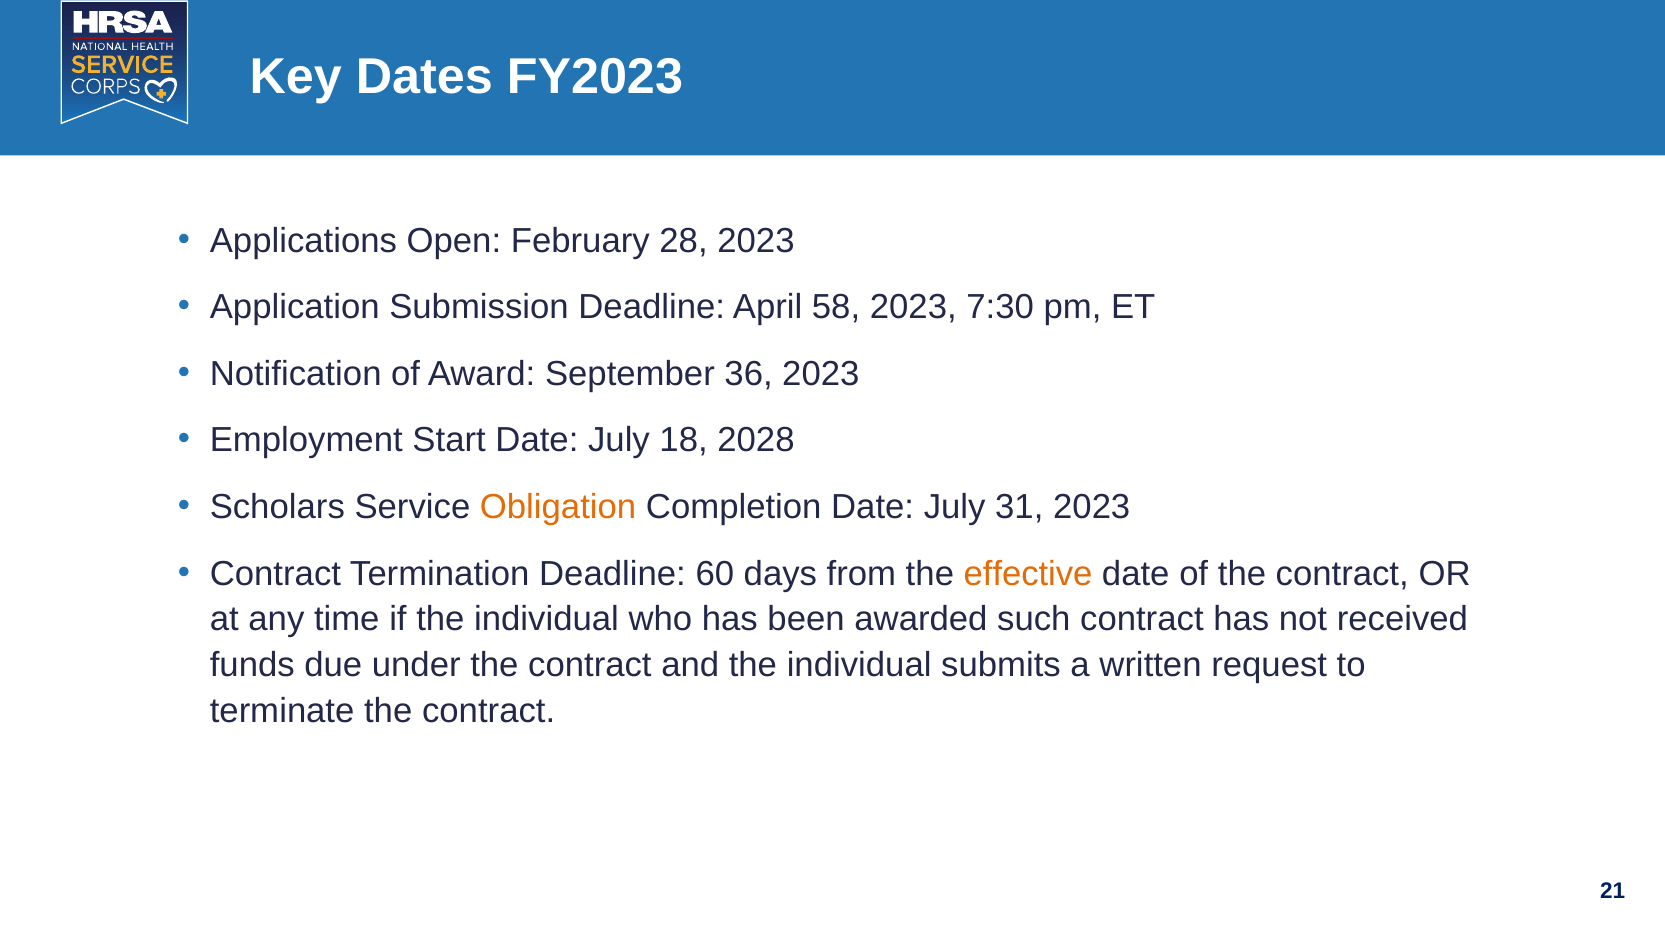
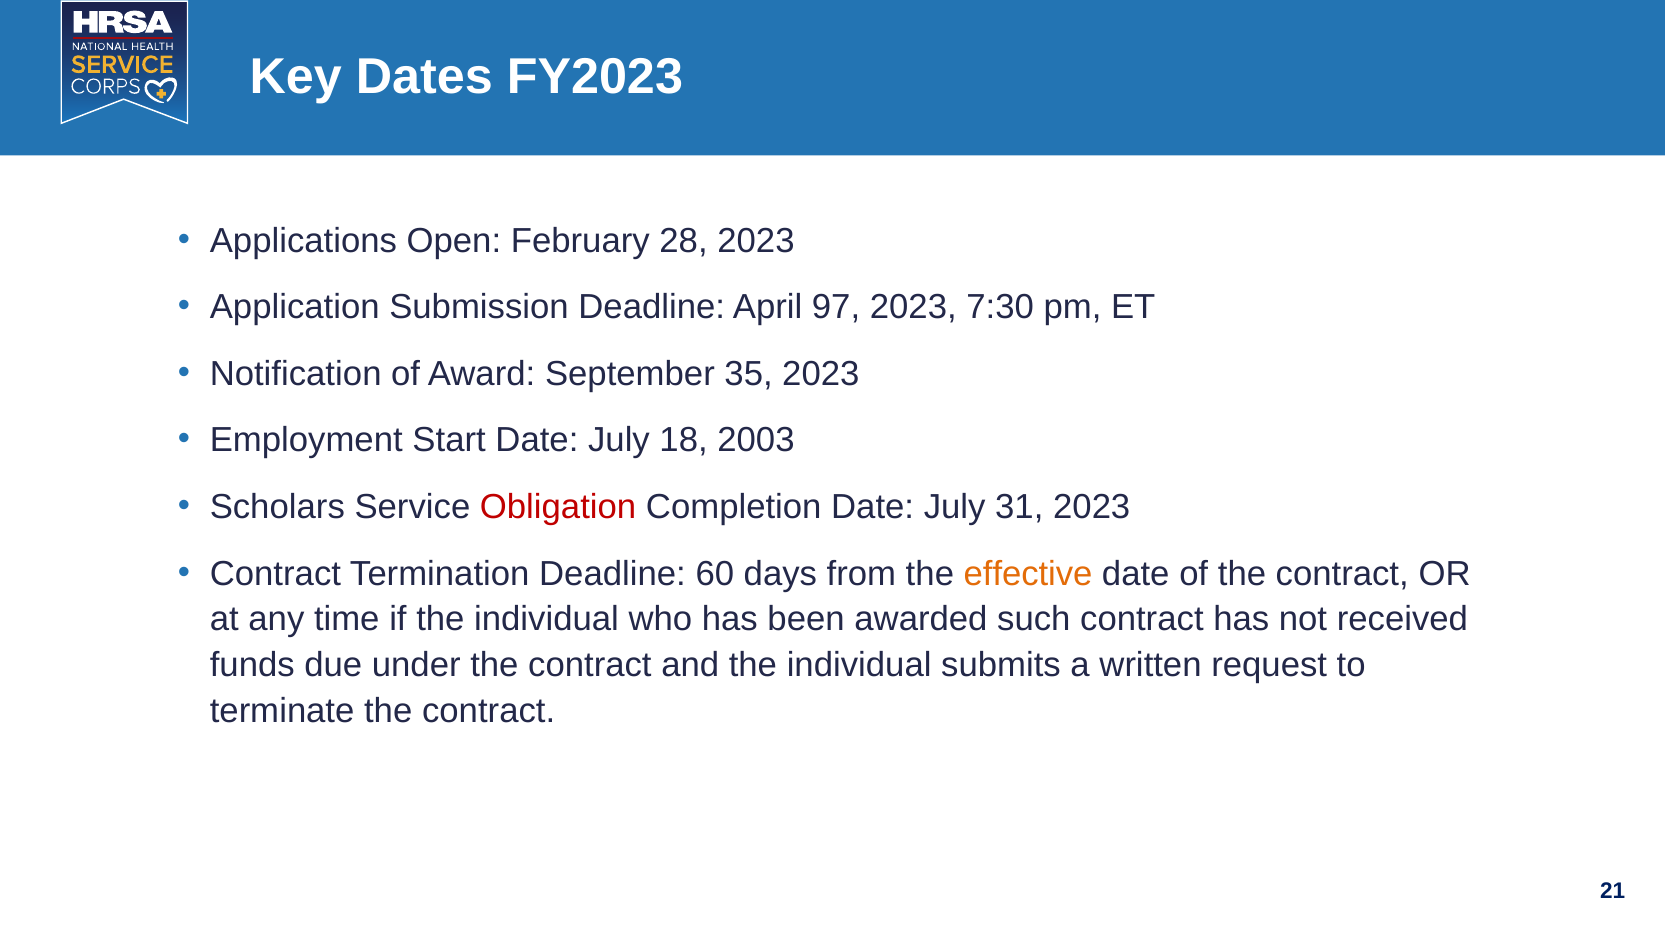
58: 58 -> 97 (836, 307)
36: 36 -> 35 (749, 374)
2028: 2028 -> 2003 (756, 440)
Obligation colour: orange -> red (558, 507)
